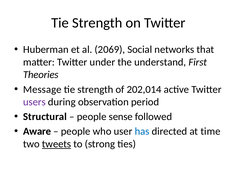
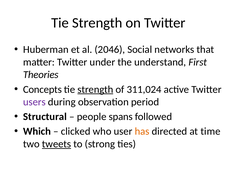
2069: 2069 -> 2046 (110, 50)
Message: Message -> Concepts (42, 90)
strength underline: none -> present (95, 90)
202,014: 202,014 -> 311,024 (144, 90)
sense: sense -> spans (121, 117)
Aware: Aware -> Which (37, 132)
people: people -> clicked (76, 132)
has colour: blue -> orange (142, 132)
